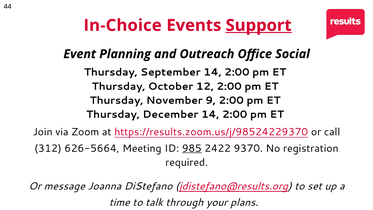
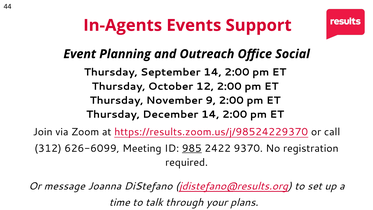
In-Choice: In-Choice -> In-Agents (123, 25)
Support underline: present -> none (259, 25)
626-5664: 626-5664 -> 626-6099 (92, 148)
